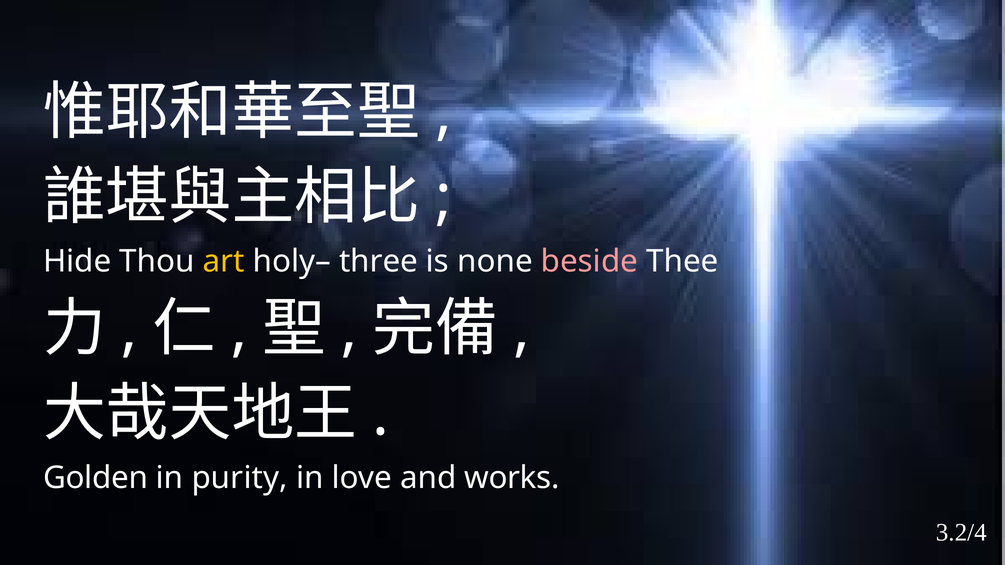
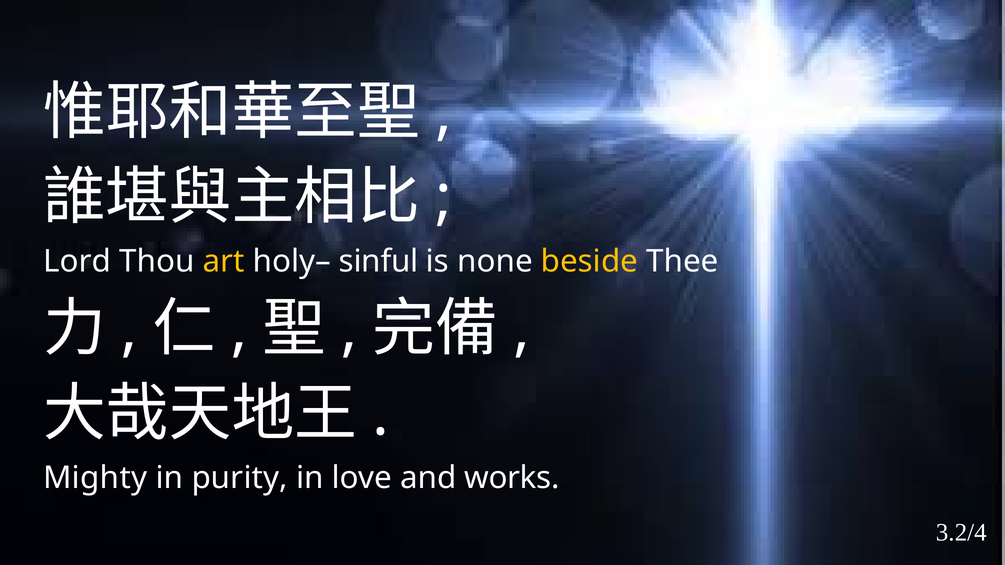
Hide: Hide -> Lord (77, 261)
three: three -> sinful (379, 261)
beside colour: pink -> yellow (589, 261)
Golden: Golden -> Mighty (95, 478)
